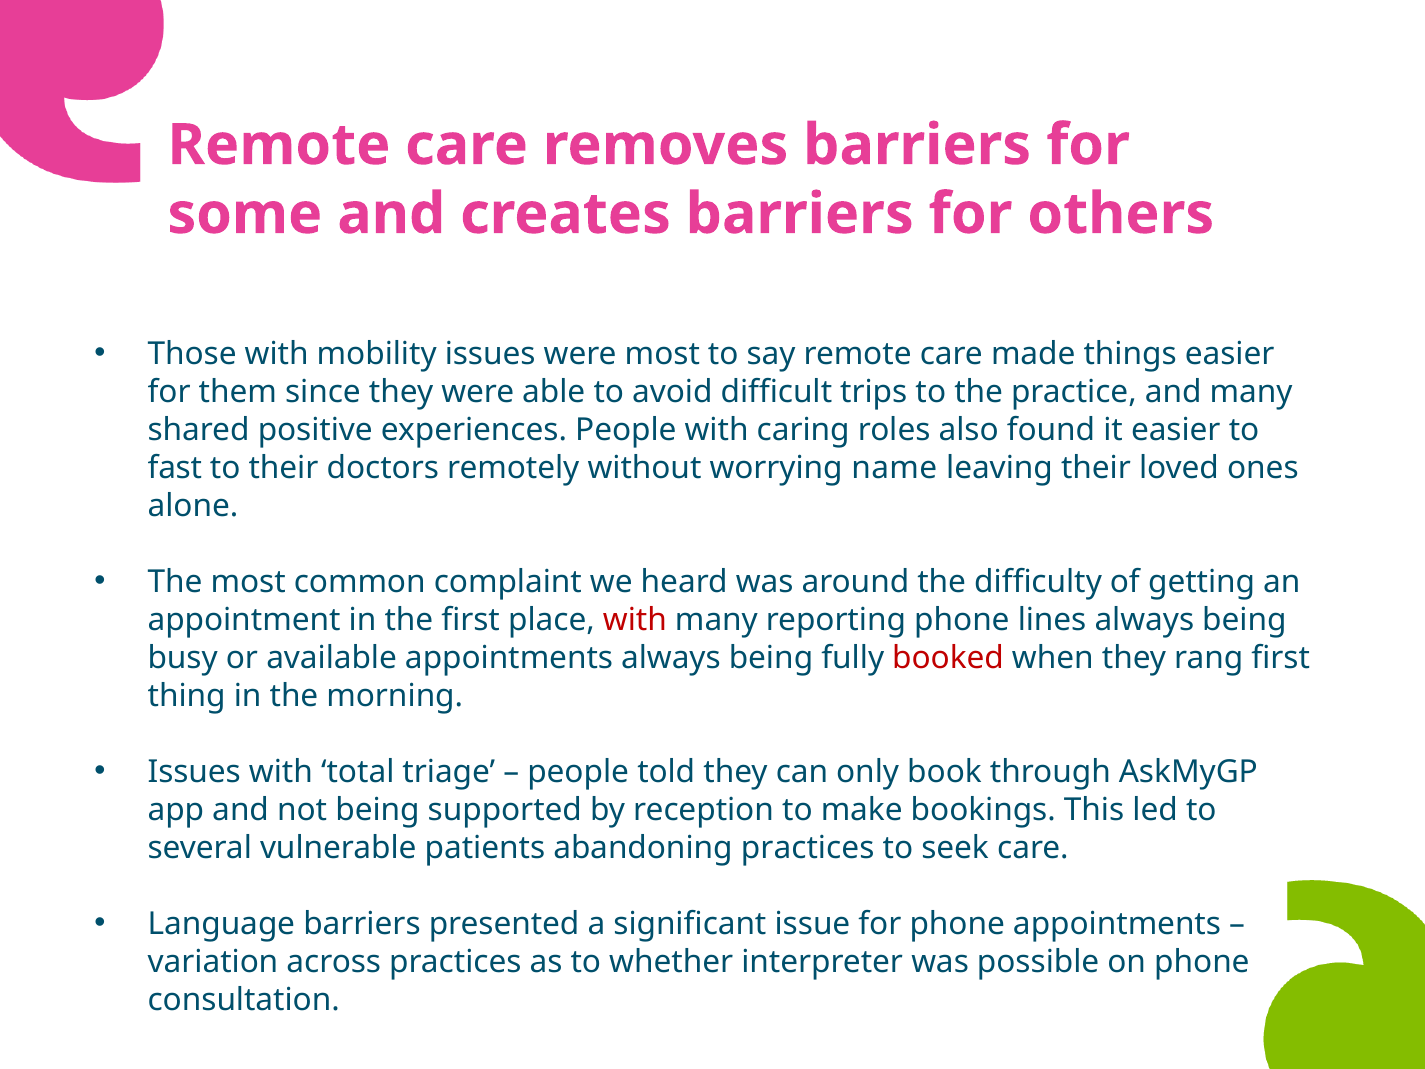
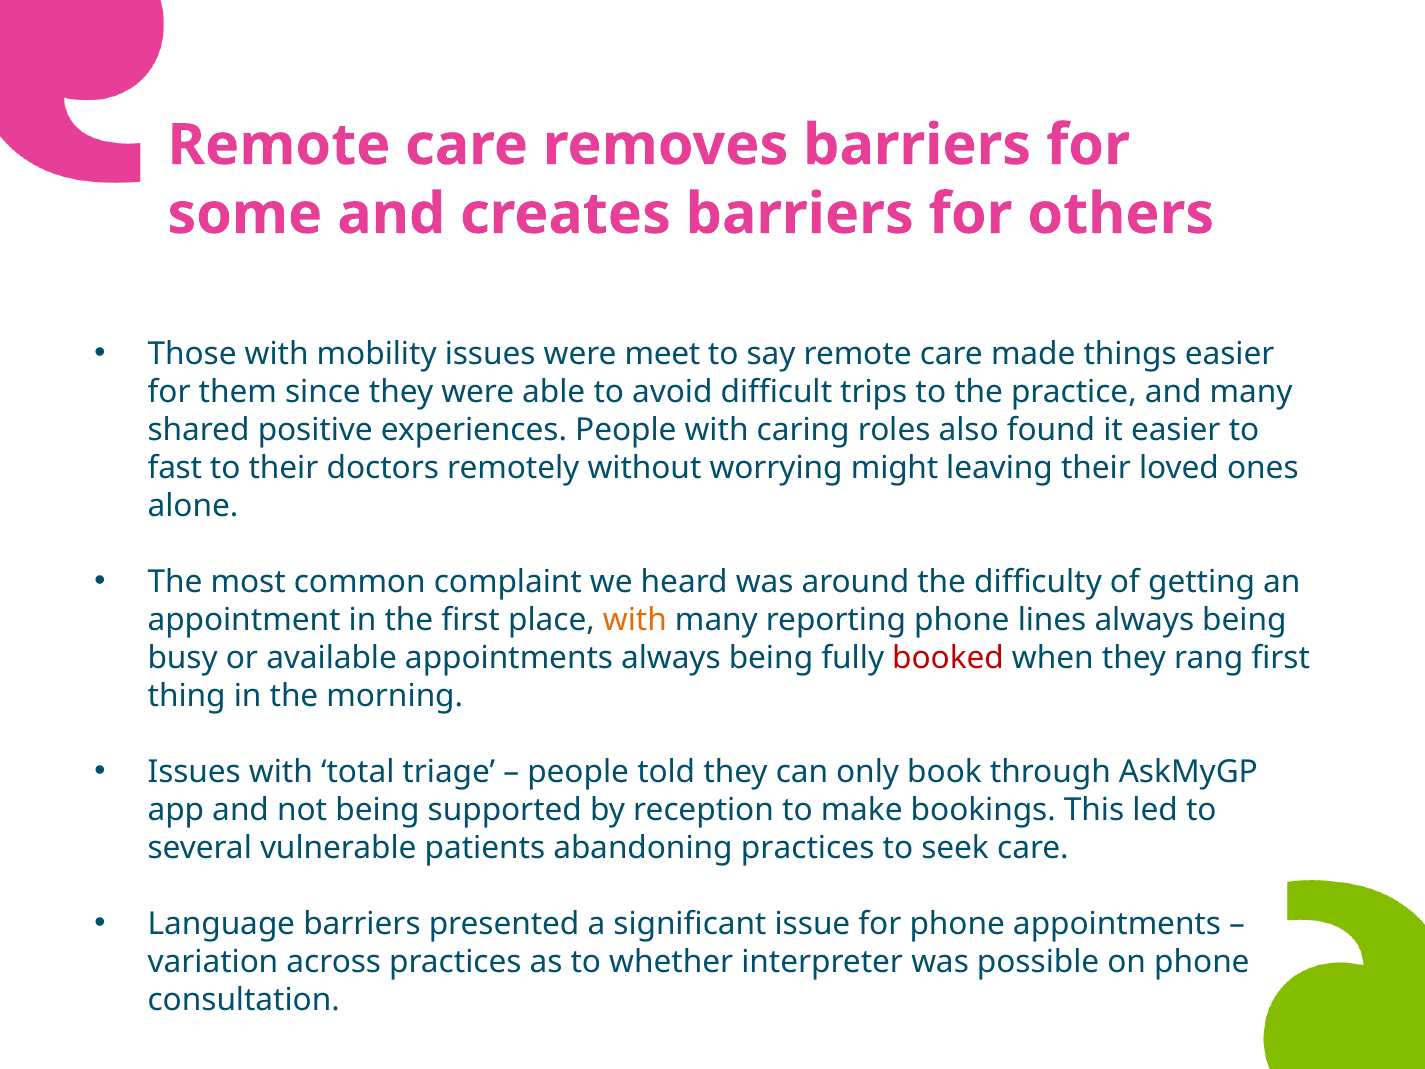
were most: most -> meet (662, 354)
name: name -> might (895, 468)
with colour: red -> orange (635, 620)
